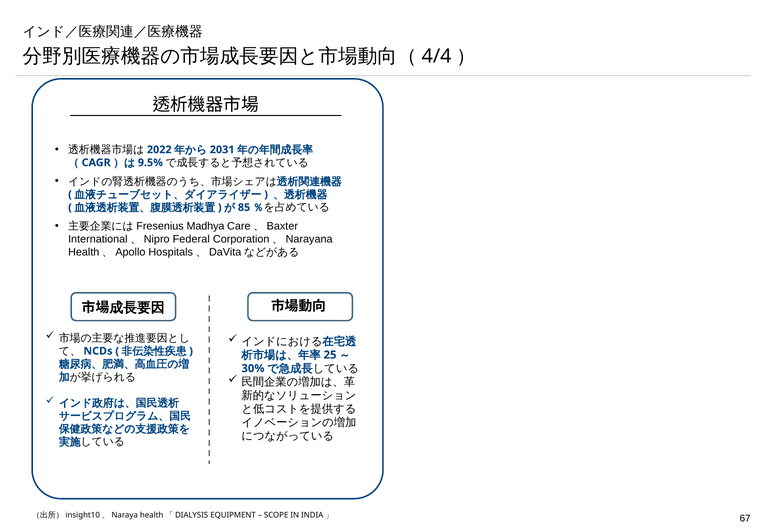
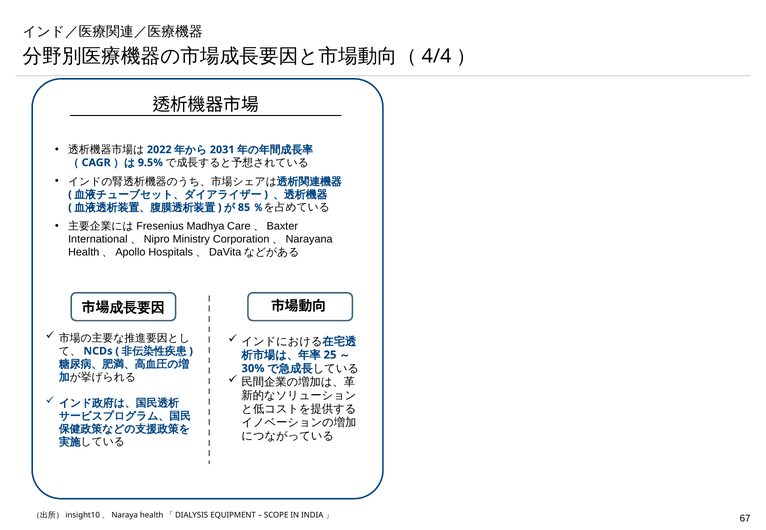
Federal: Federal -> Ministry (191, 239)
